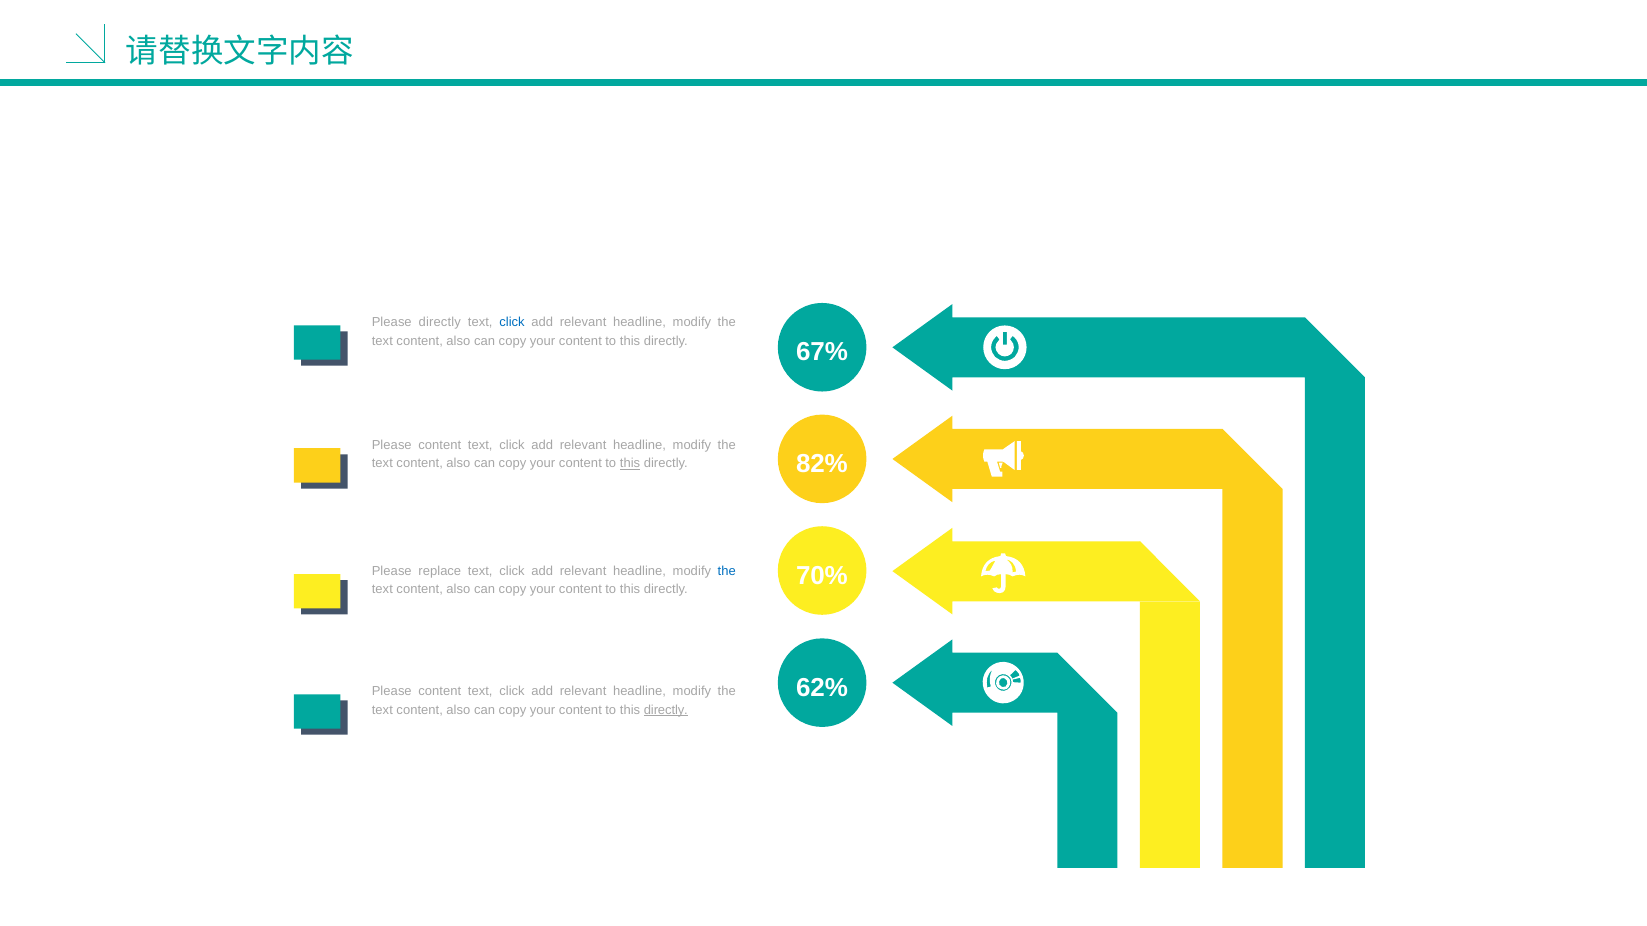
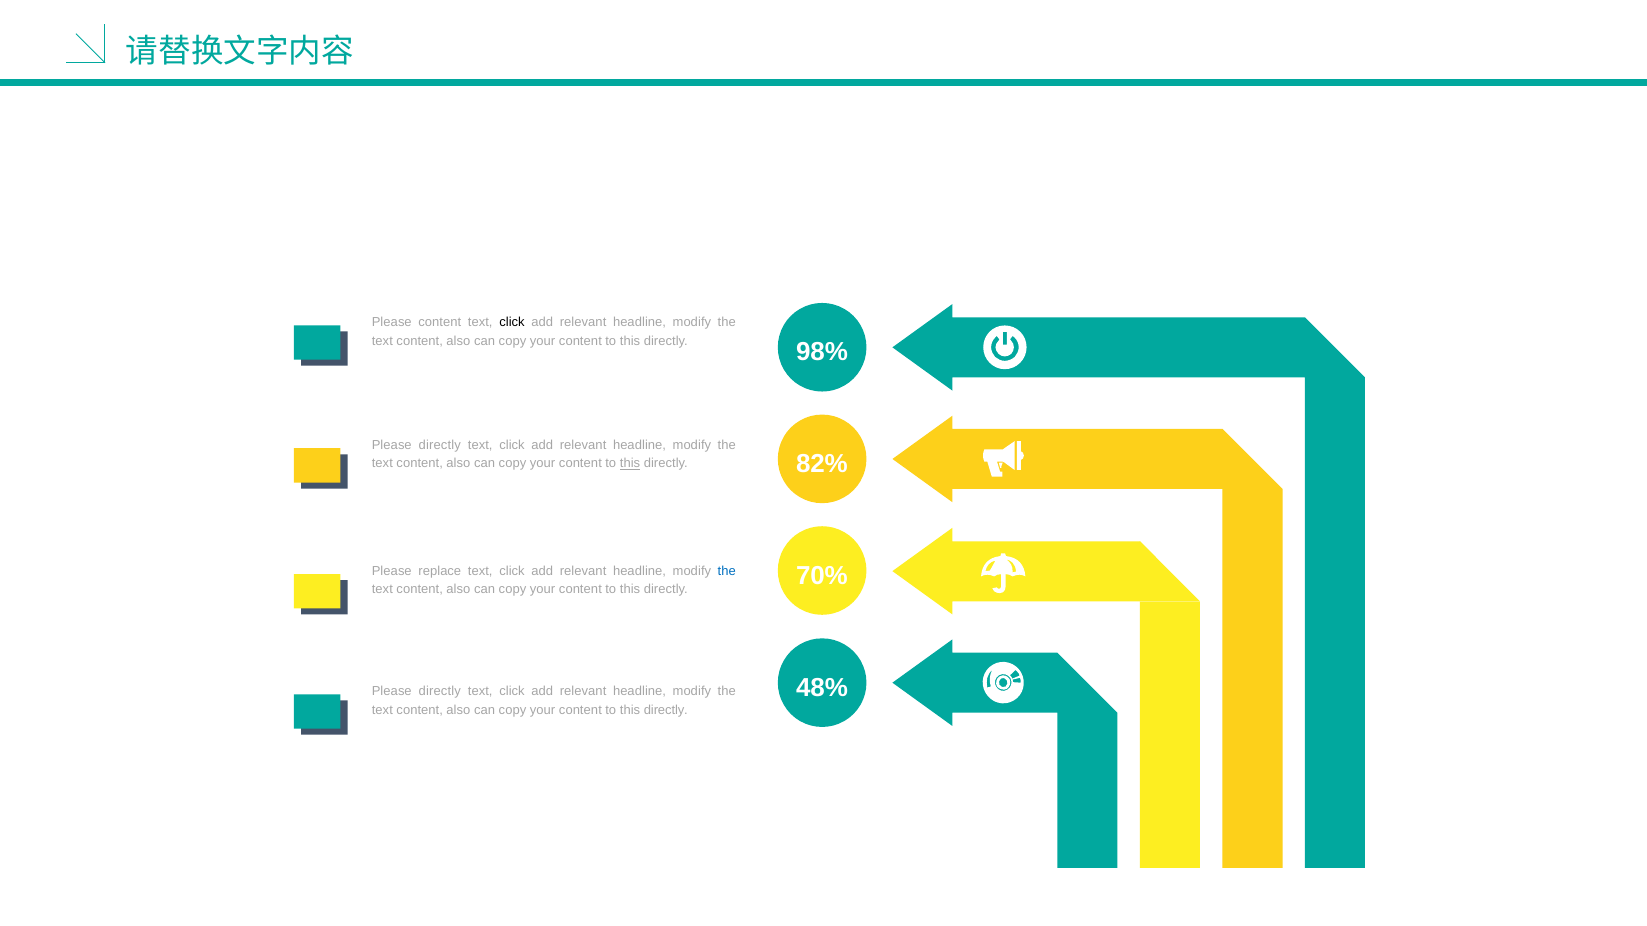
Please directly: directly -> content (440, 322)
click colour: blue -> black (512, 322)
67%: 67% -> 98% (822, 352)
content: content -> directly (440, 445)
62%: 62% -> 48% (822, 688)
content: content -> directly (440, 691)
directly underline: present -> none (666, 710)
